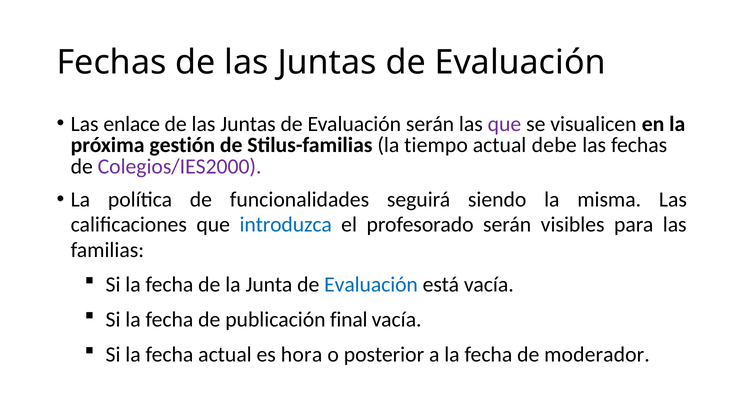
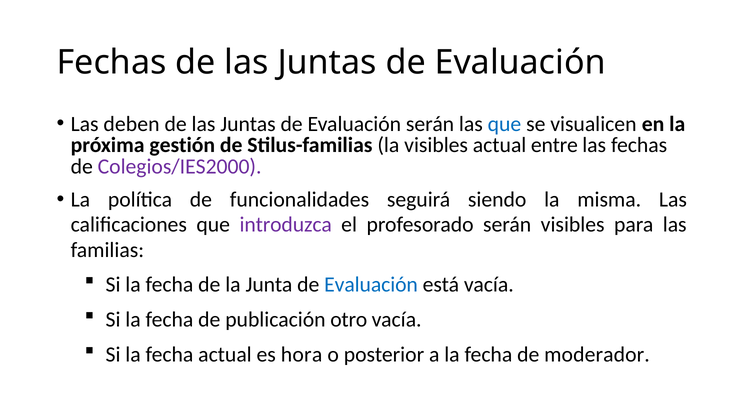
enlace: enlace -> deben (132, 124)
que colour: purple -> blue (504, 124)
la tiempo: tiempo -> visibles (436, 145)
debe: debe -> entre (554, 145)
introduzca colour: blue -> purple (286, 225)
final: final -> otro (349, 319)
